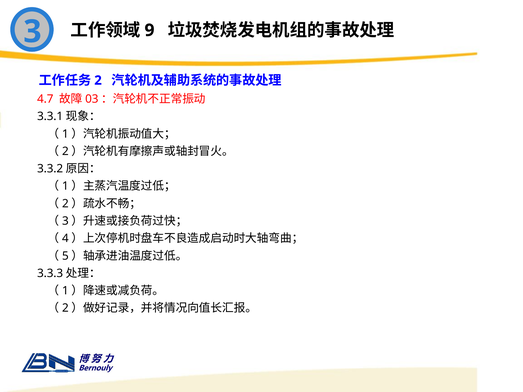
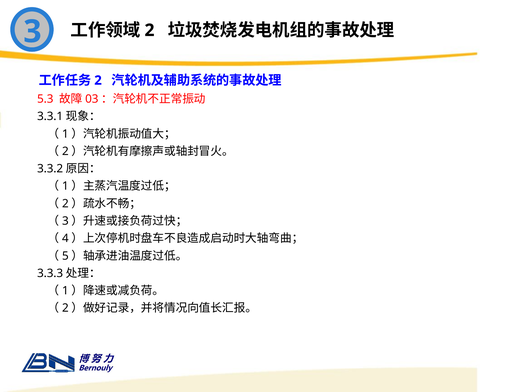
9: 9 -> 2 (149, 30)
4.7: 4.7 -> 5.3 (45, 99)
